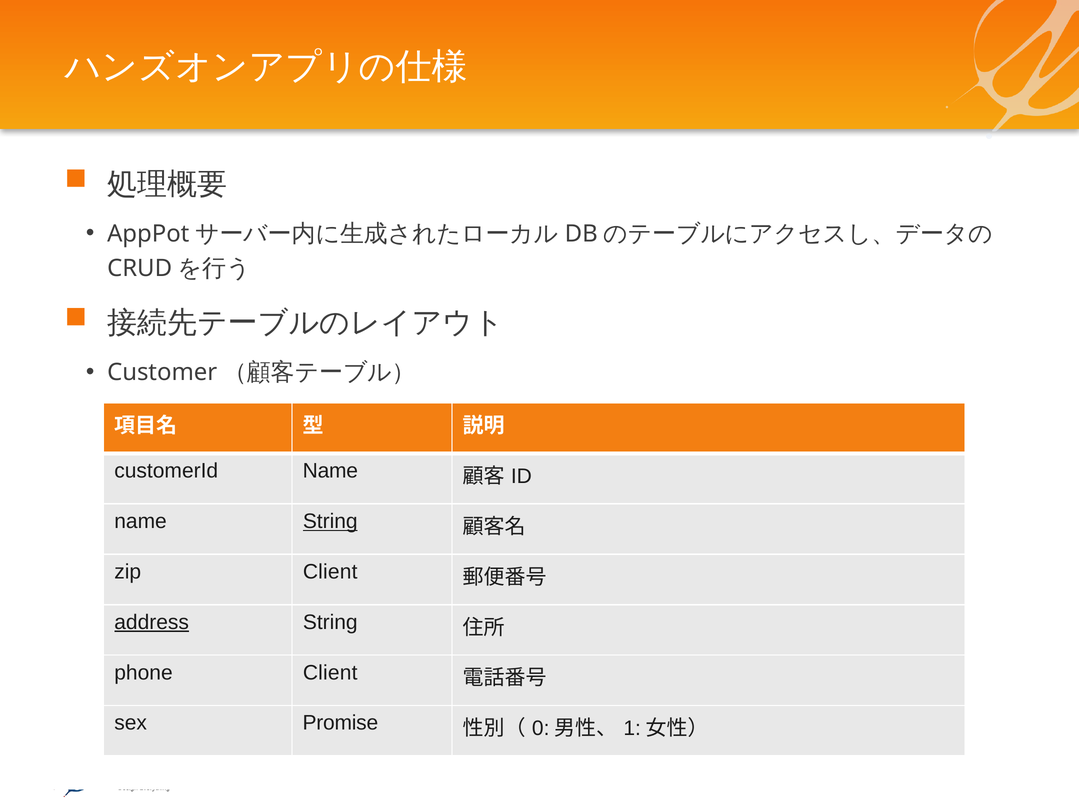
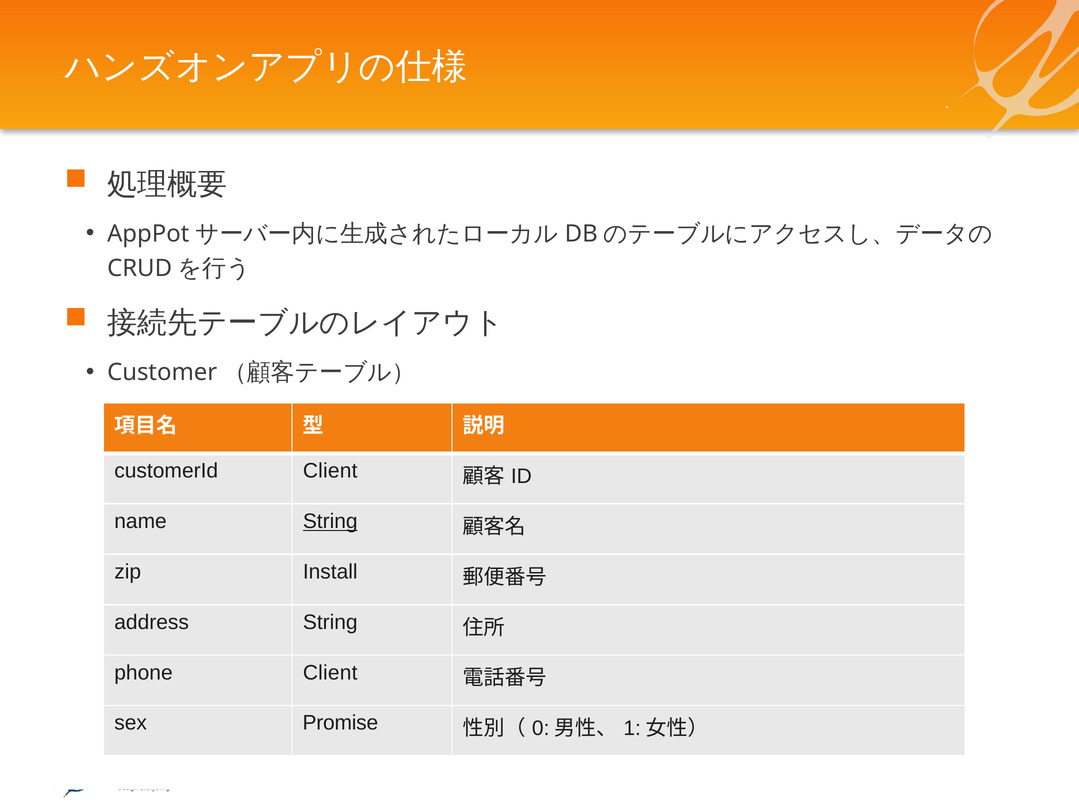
customerId Name: Name -> Client (330, 471)
zip Client: Client -> Install (330, 571)
address underline: present -> none (152, 622)
